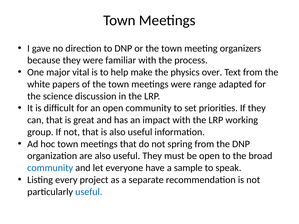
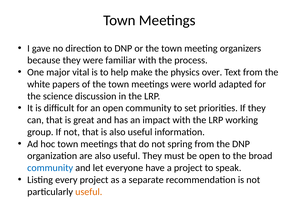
range: range -> world (205, 84)
a sample: sample -> project (188, 168)
useful colour: blue -> orange (89, 192)
